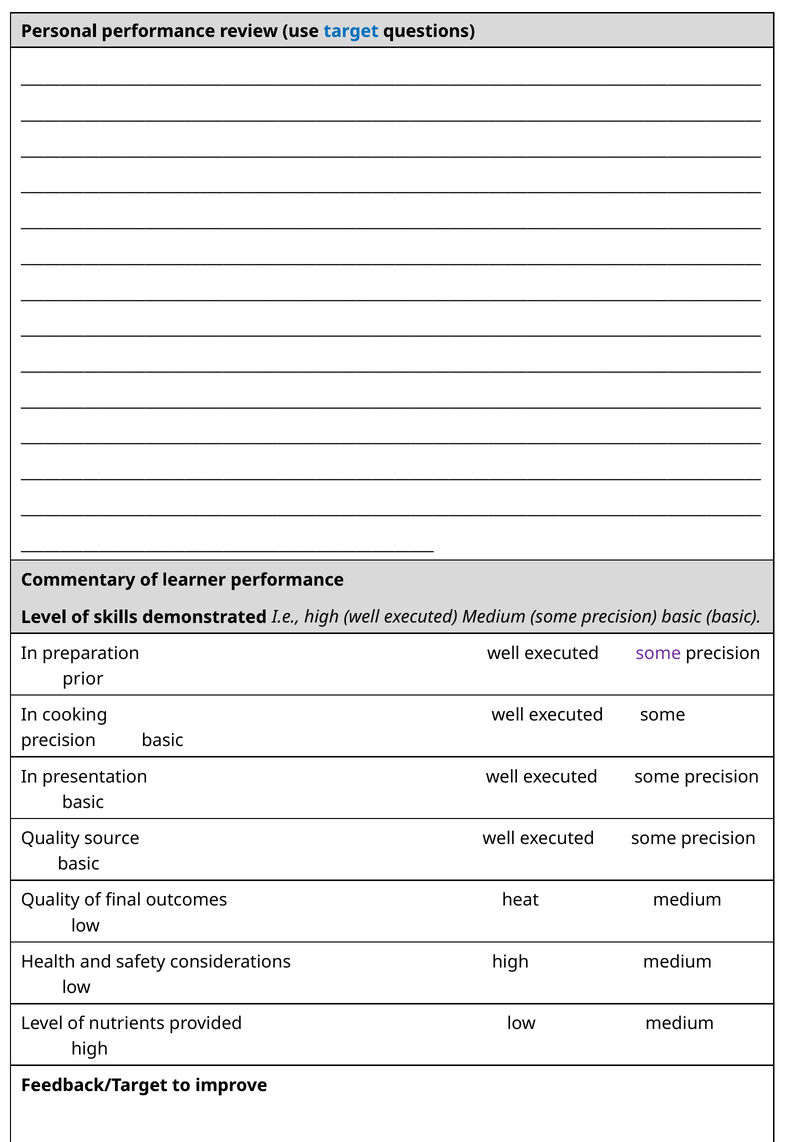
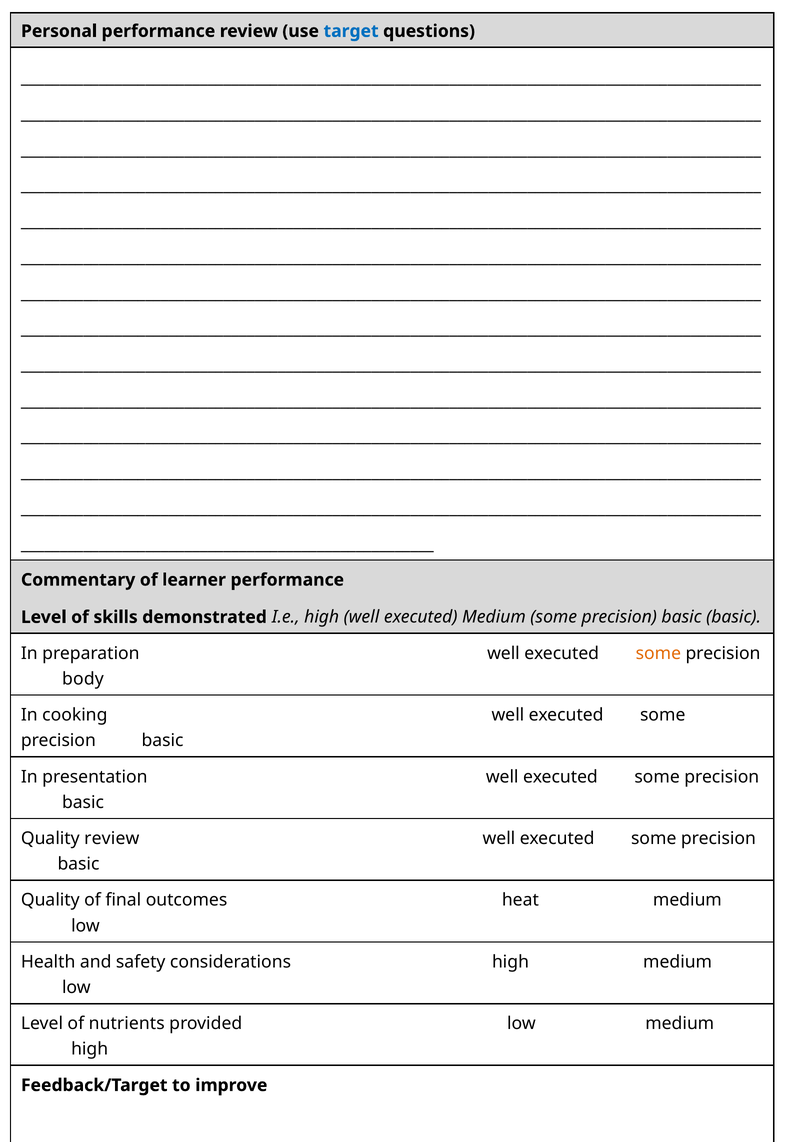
some colour: purple -> orange (658, 654)
prior: prior -> body (83, 679)
Quality source: source -> review (112, 839)
